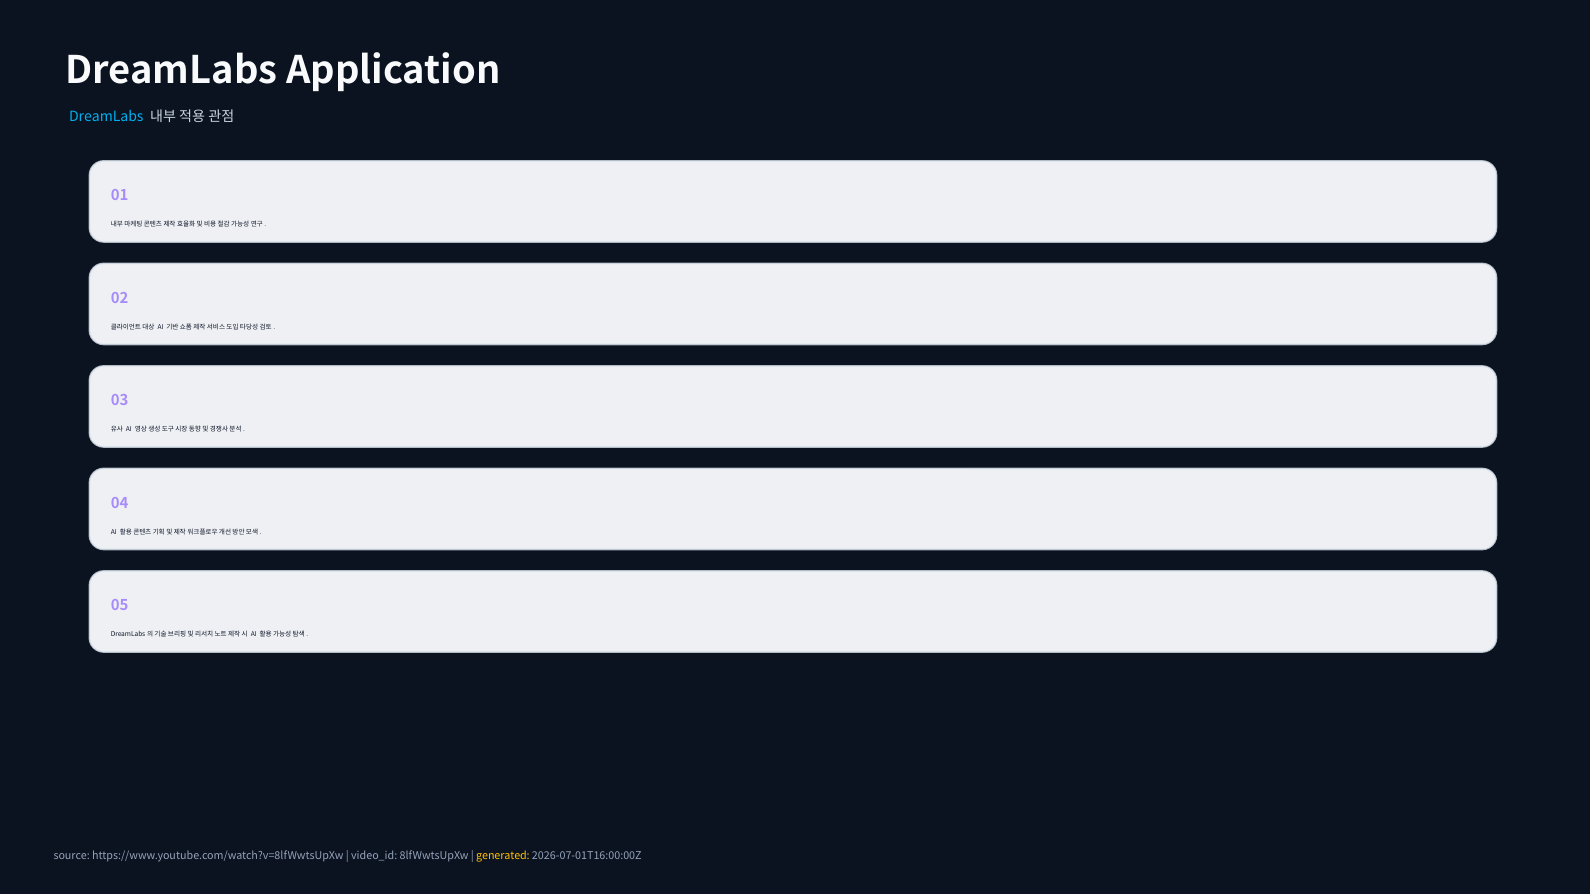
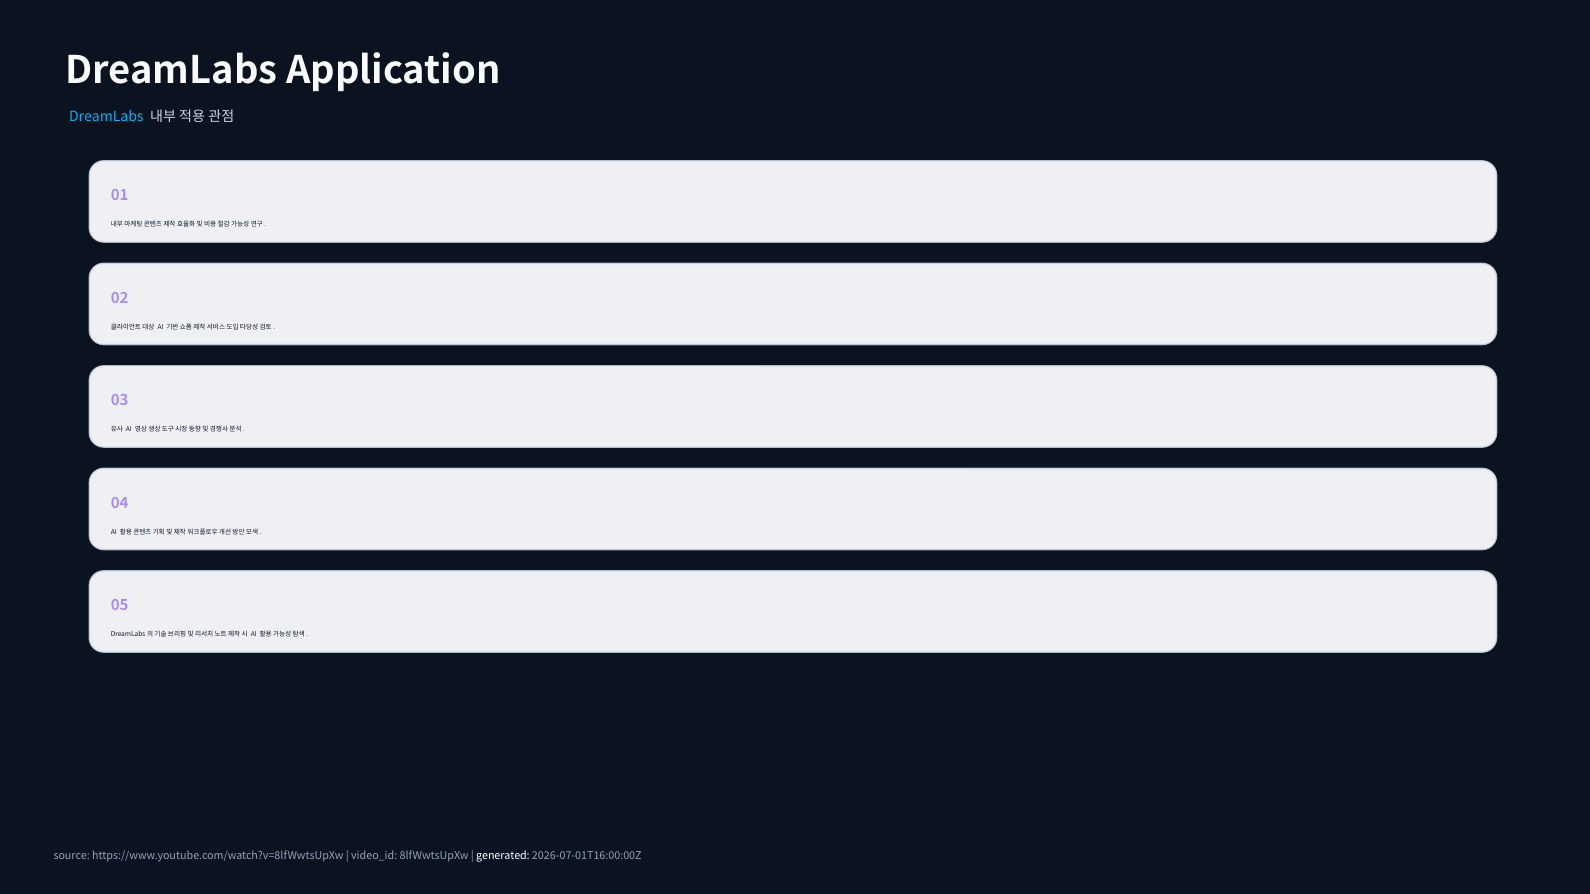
generated colour: yellow -> white (503, 856)
